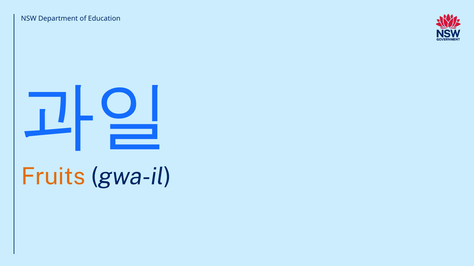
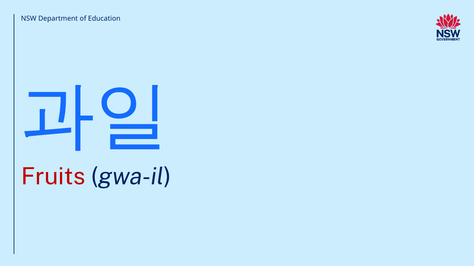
Fruits colour: orange -> red (53, 177)
